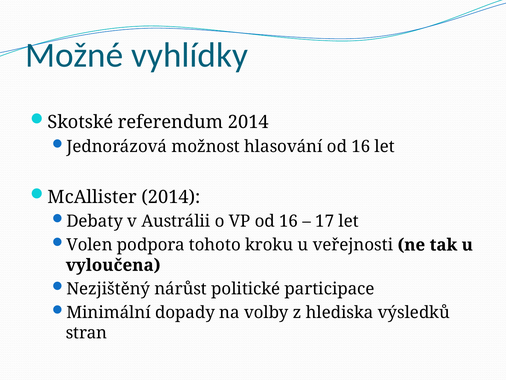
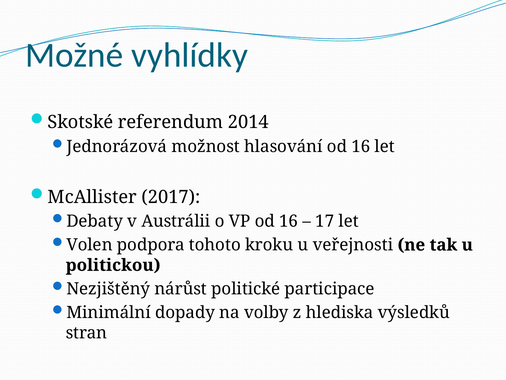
McAllister 2014: 2014 -> 2017 (171, 197)
vyloučena: vyloučena -> politickou (113, 265)
